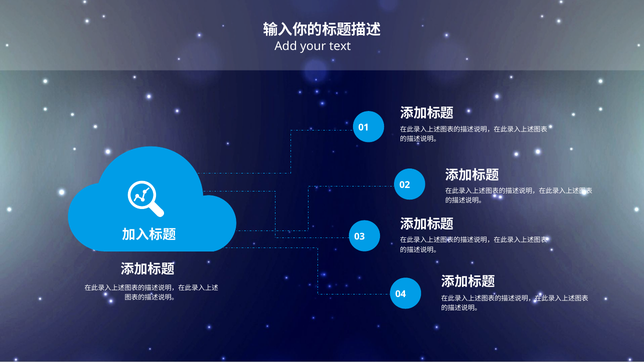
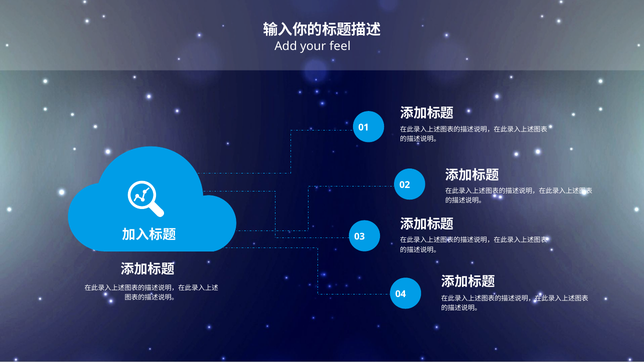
text: text -> feel (340, 46)
